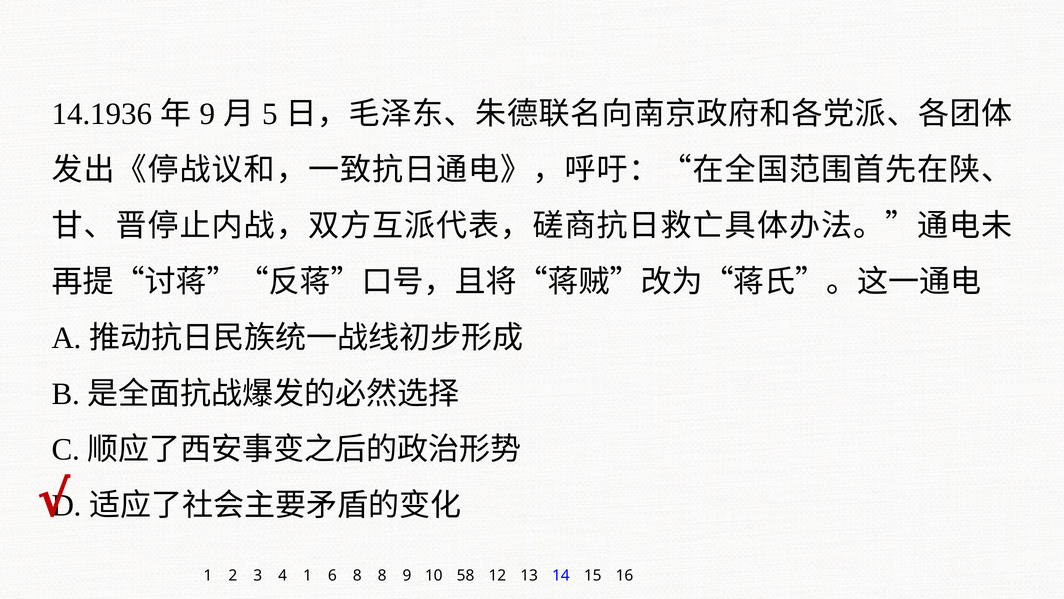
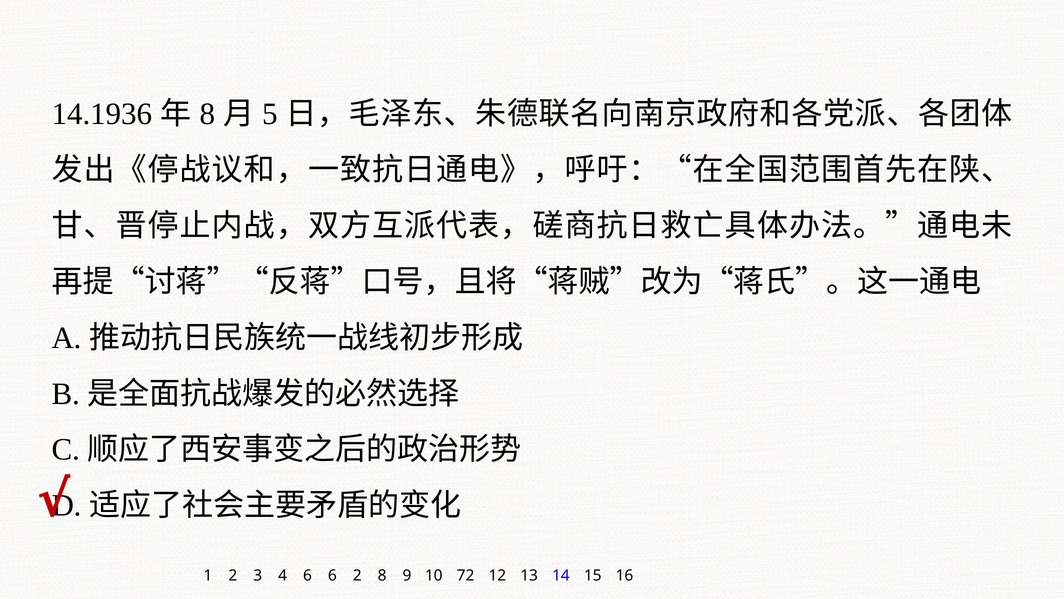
9: 9 -> 8 (207, 114)
4 1: 1 -> 6 (307, 575)
6 8: 8 -> 2 (357, 575)
58: 58 -> 72 (466, 575)
